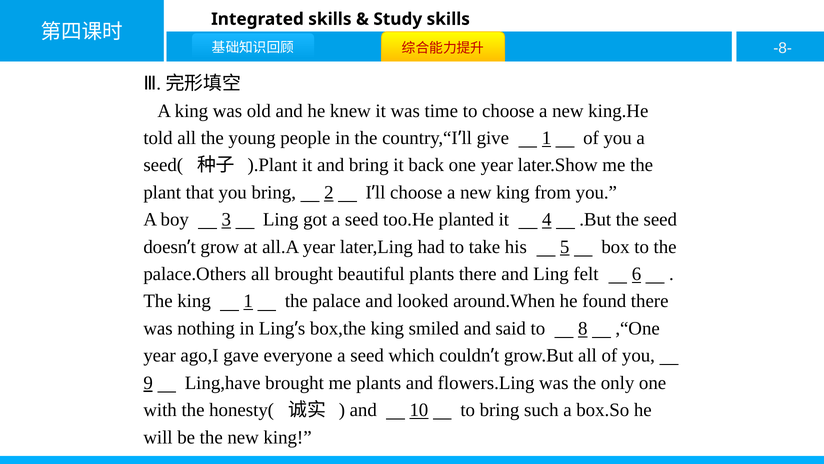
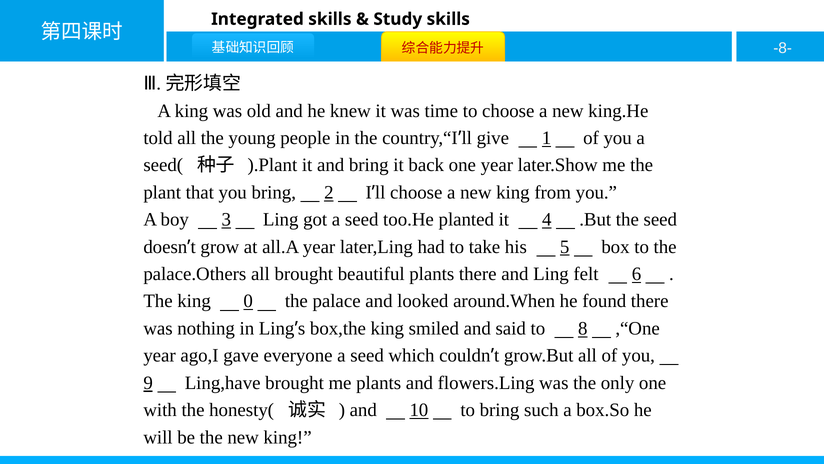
king 1: 1 -> 0 (248, 301)
